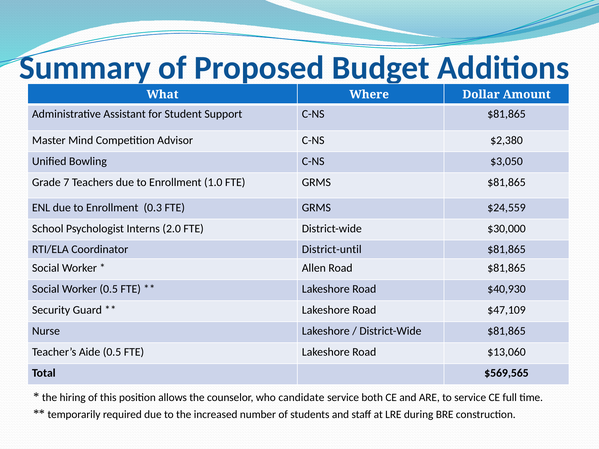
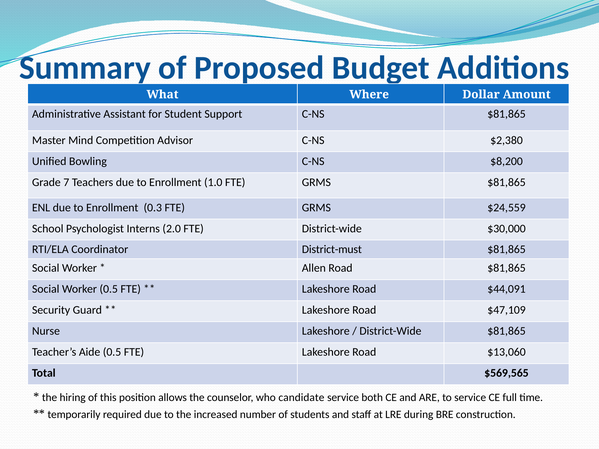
$3,050: $3,050 -> $8,200 (507, 161)
District-until: District-until -> District-must (332, 250)
$40,930: $40,930 -> $44,091 (507, 289)
